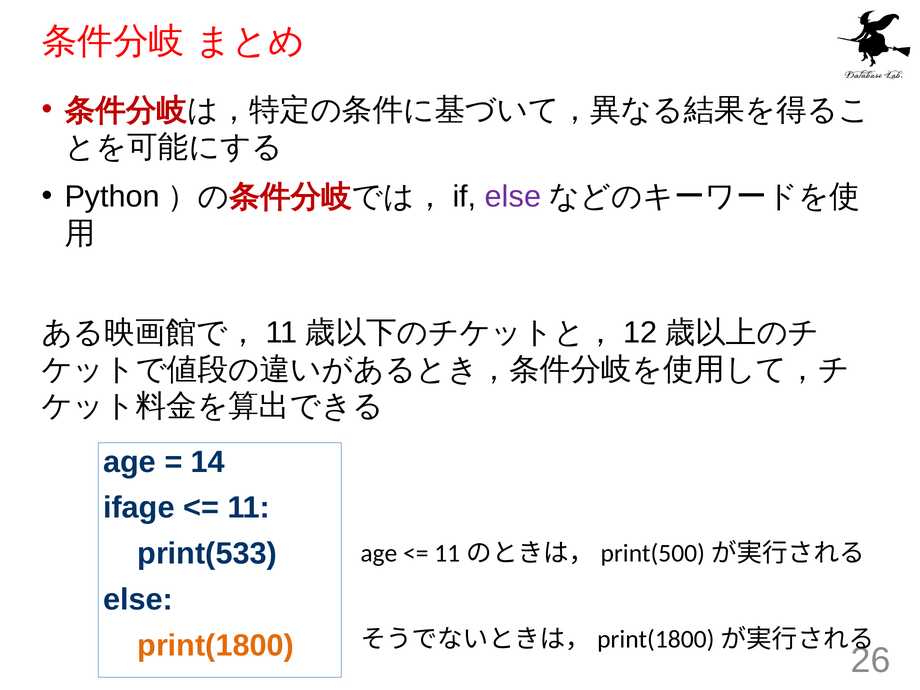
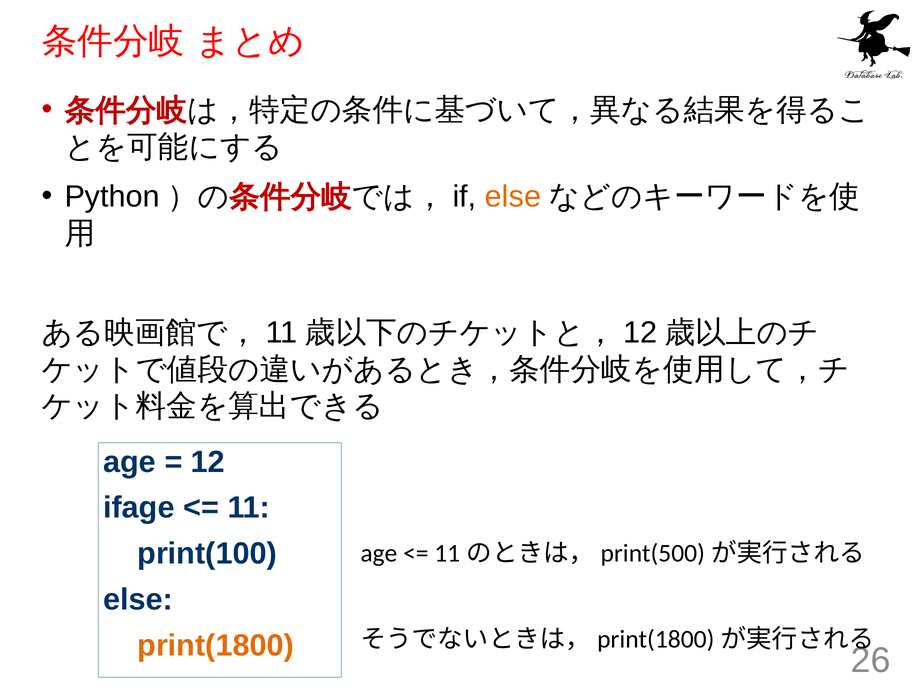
else colour: purple -> orange (513, 197)
14: 14 -> 12 (208, 462)
print(533: print(533 -> print(100 (207, 554)
